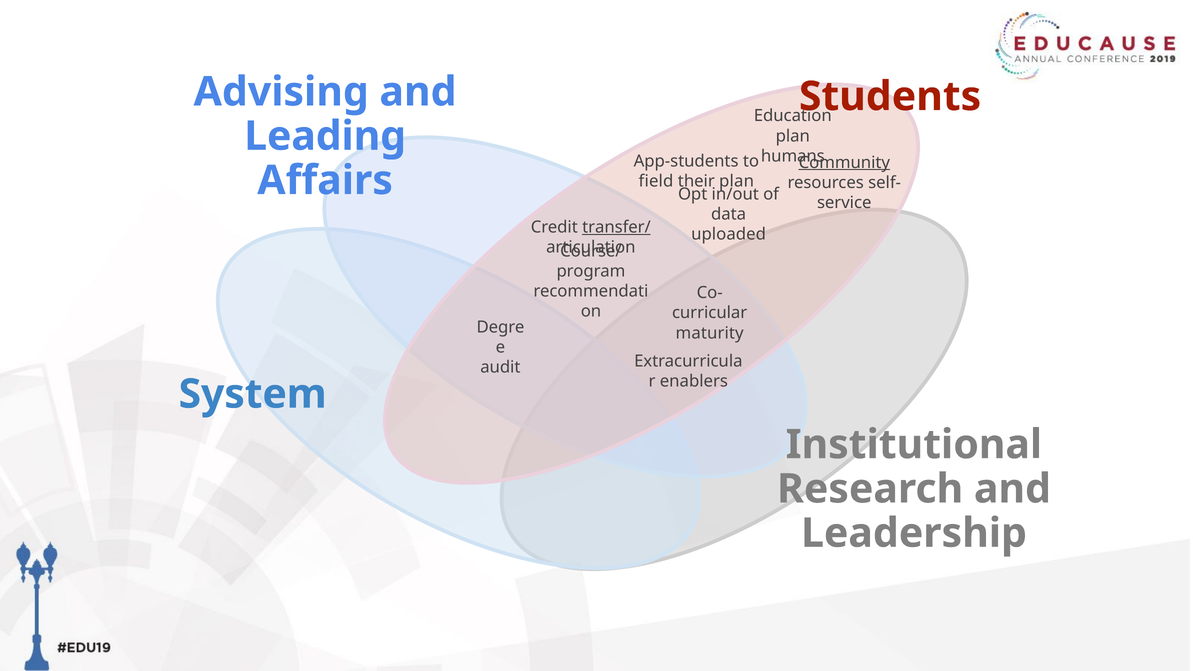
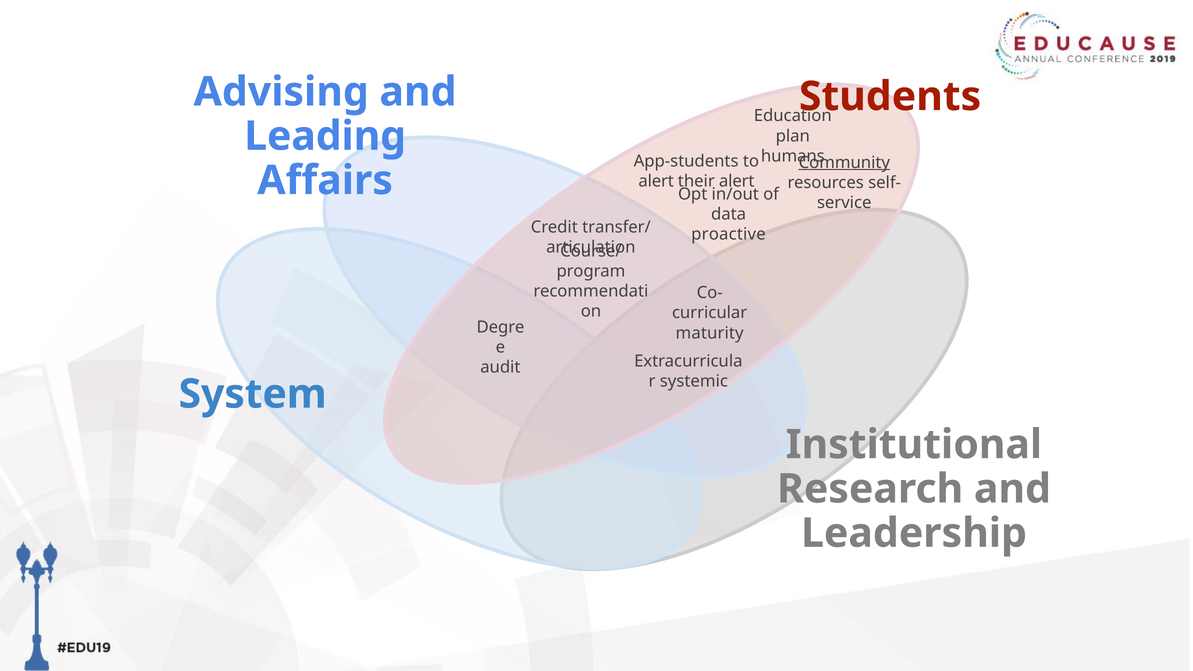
field: field -> alert (656, 181)
their plan: plan -> alert (737, 181)
transfer/ underline: present -> none (617, 227)
uploaded: uploaded -> proactive (728, 234)
enablers: enablers -> systemic (694, 381)
